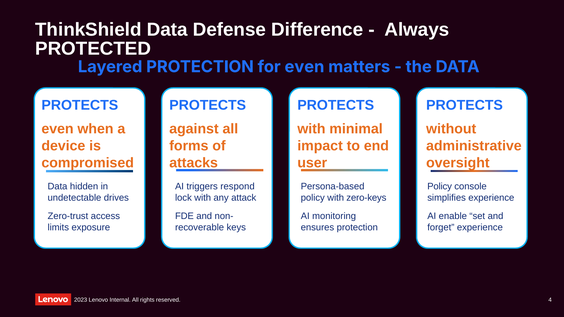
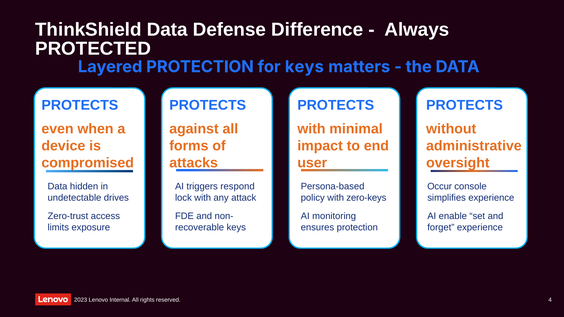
for even: even -> keys (304, 67)
Policy: Policy -> Occur (440, 187)
